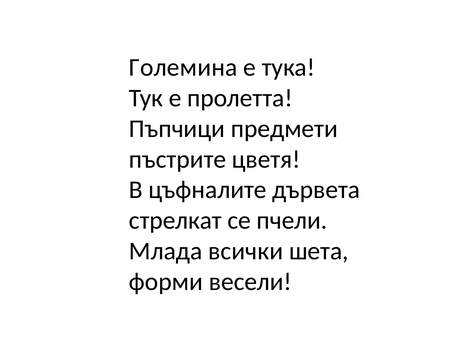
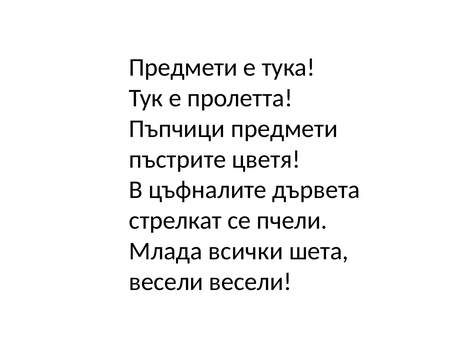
Големина: Големина -> Предмети (183, 68)
форми: форми -> весели (166, 282)
